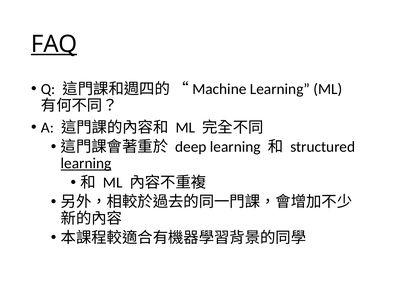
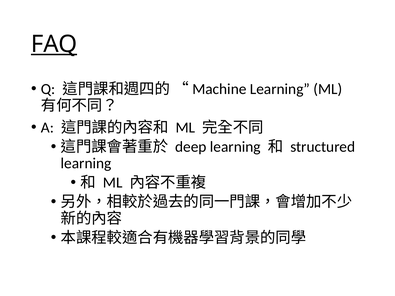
learning underline: present -> none (86, 163)
